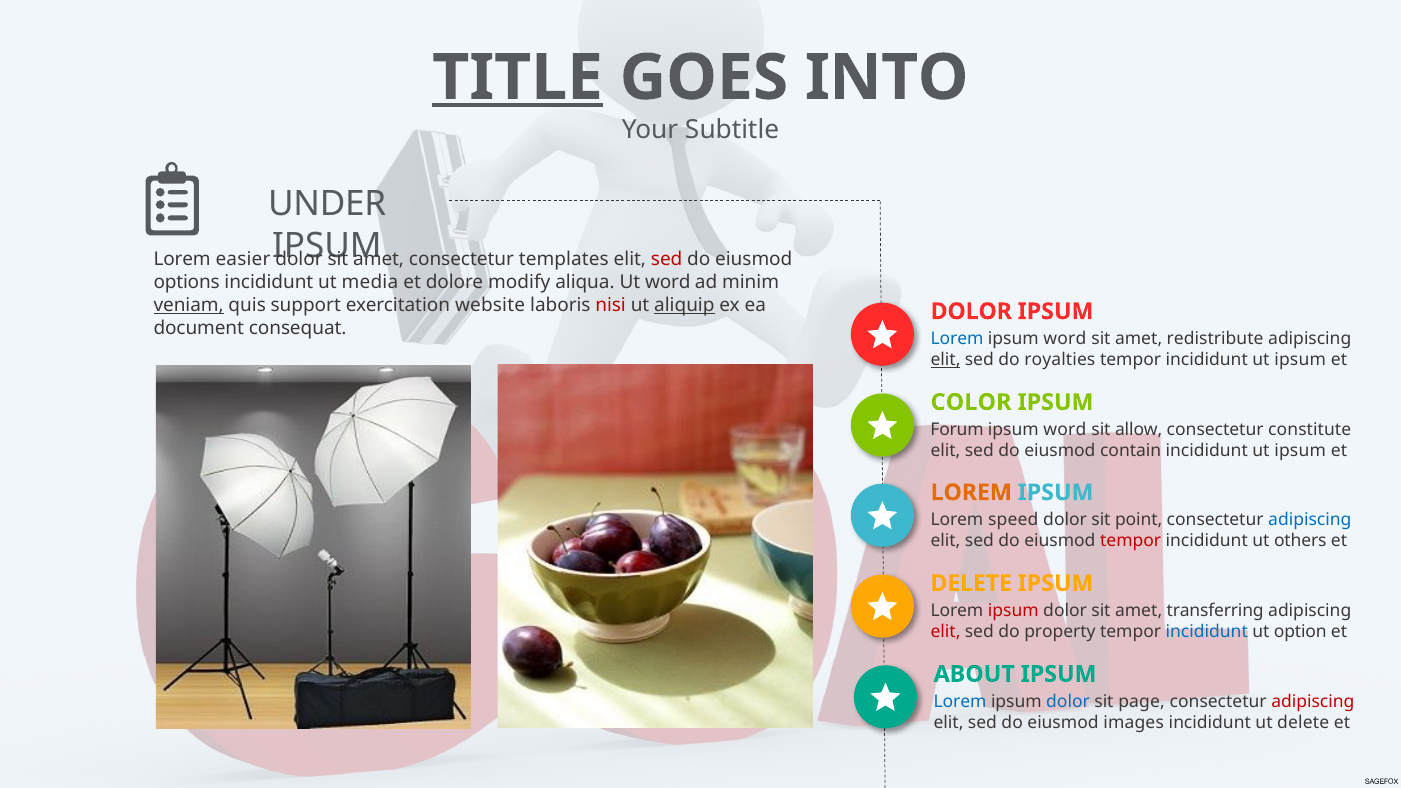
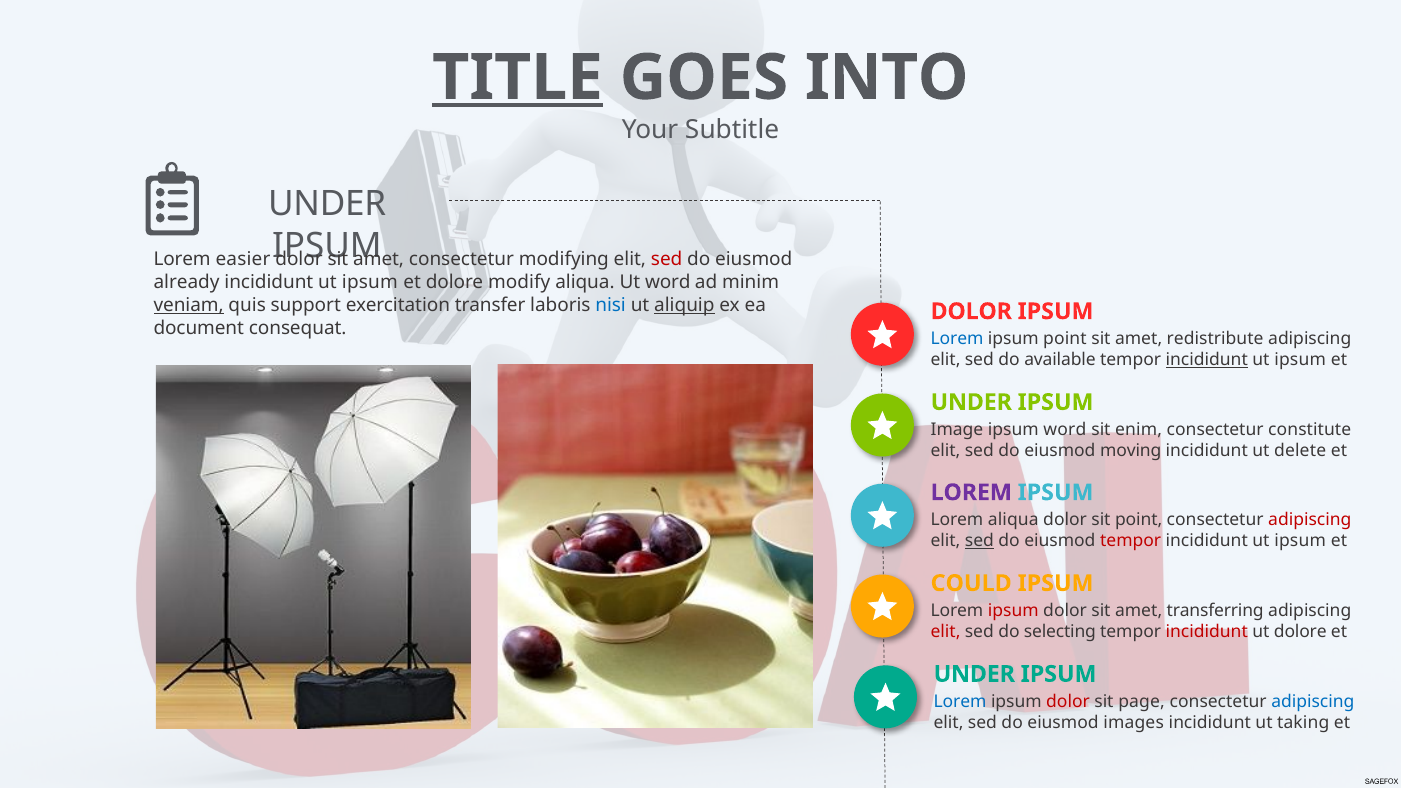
templates: templates -> modifying (564, 259)
options: options -> already (187, 282)
media: media -> ipsum (370, 282)
website: website -> transfer (490, 305)
nisi colour: red -> blue (611, 305)
word: word -> point (1065, 339)
elit underline: present -> none (946, 360)
royalties: royalties -> available (1060, 360)
incididunt underline: none -> present (1207, 360)
COLOR: COLOR -> UNDER (971, 402)
Forum: Forum -> Image (957, 430)
allow: allow -> enim (1139, 430)
contain: contain -> moving (1131, 451)
ipsum: ipsum -> delete (1300, 451)
LOREM colour: orange -> purple (971, 493)
Lorem speed: speed -> aliqua (1013, 520)
adipiscing colour: blue -> red (1310, 520)
sed underline: none -> present (979, 541)
others: others -> ipsum (1300, 541)
DELETE: DELETE -> COULD (971, 583)
property: property -> selecting (1060, 632)
incididunt colour: blue -> red (1207, 632)
ut option: option -> dolore (1300, 632)
ABOUT: ABOUT -> UNDER (974, 674)
dolor colour: blue -> red (1068, 702)
adipiscing colour: red -> blue (1313, 702)
ut delete: delete -> taking (1303, 723)
